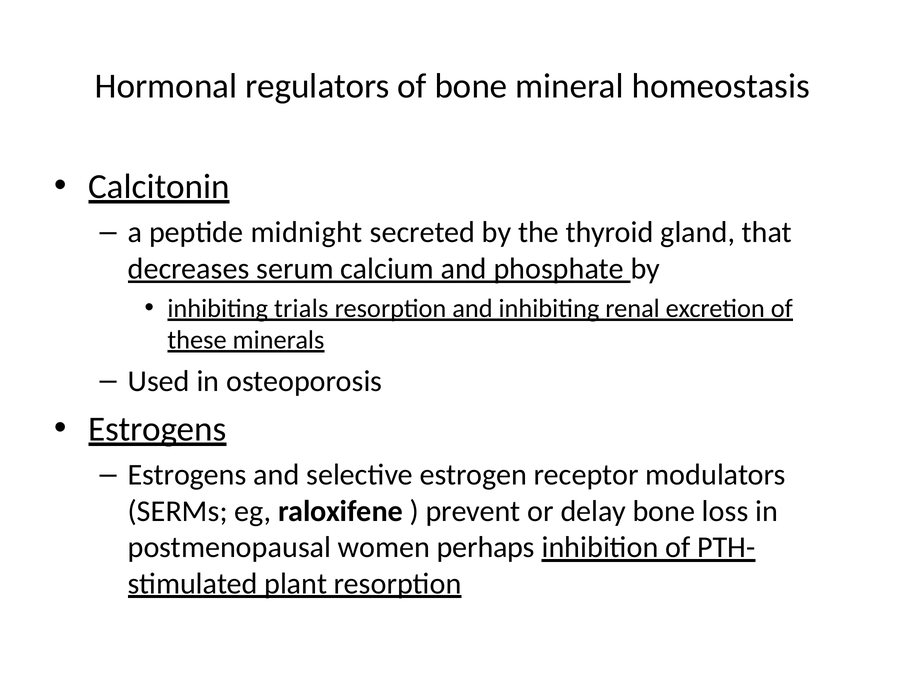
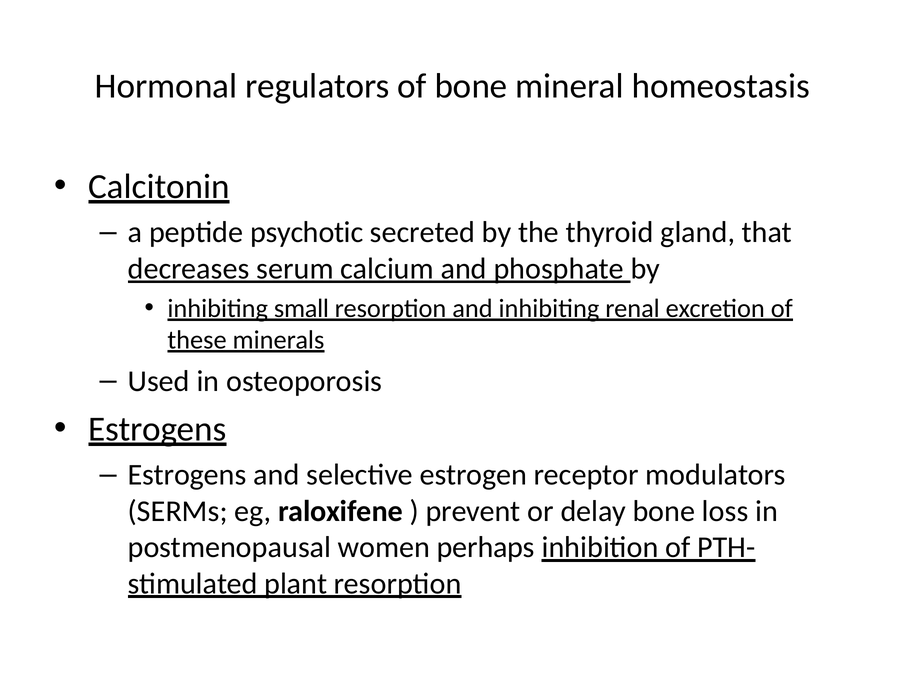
midnight: midnight -> psychotic (307, 232)
trials: trials -> small (301, 308)
